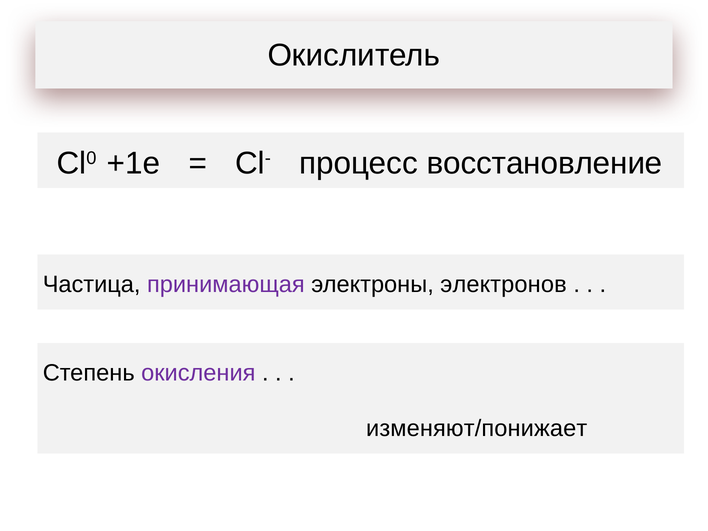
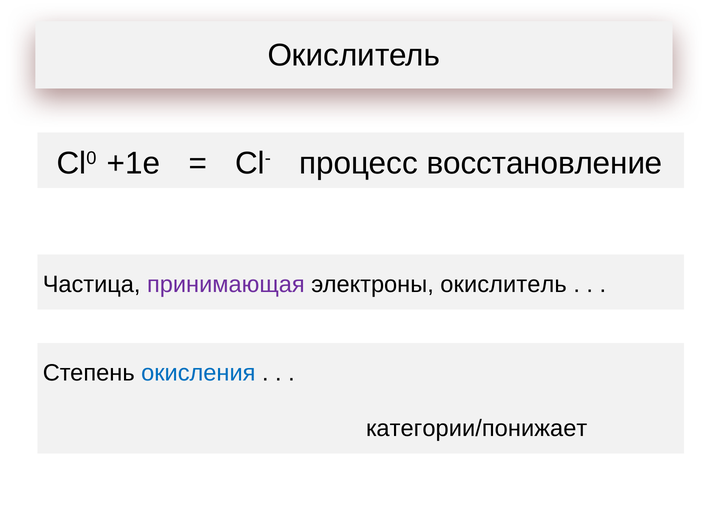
электроны электронов: электронов -> окислитель (504, 284)
окисления colour: purple -> blue (198, 373)
изменяют/понижает: изменяют/понижает -> категории/понижает (477, 428)
